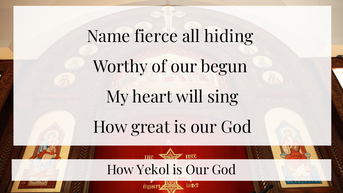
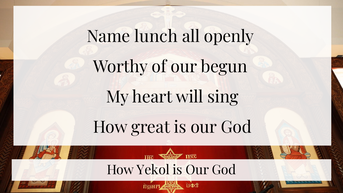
fierce: fierce -> lunch (156, 37)
hiding: hiding -> openly (229, 37)
